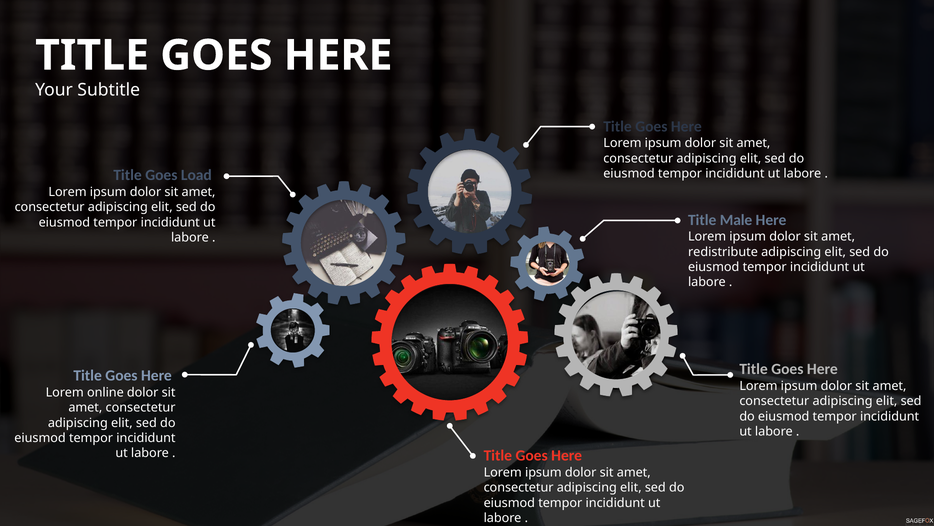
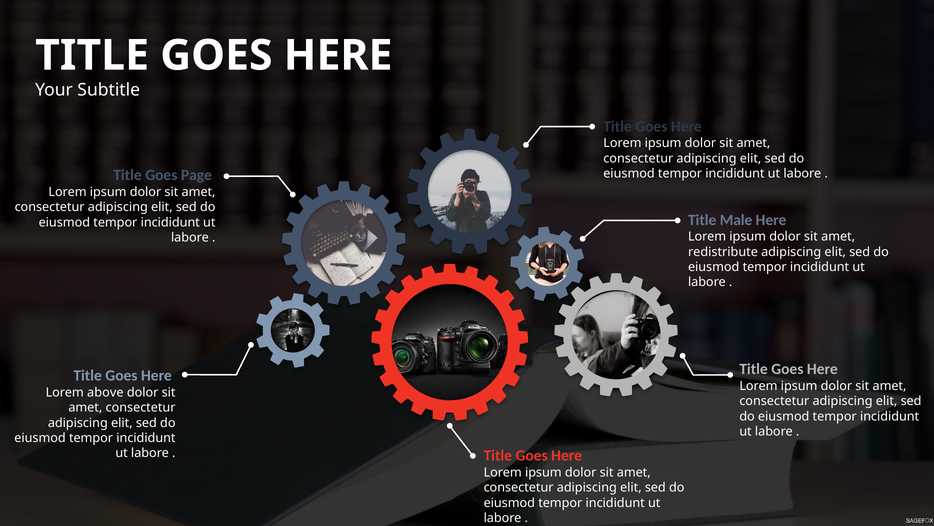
Load: Load -> Page (196, 175)
online: online -> above (105, 392)
